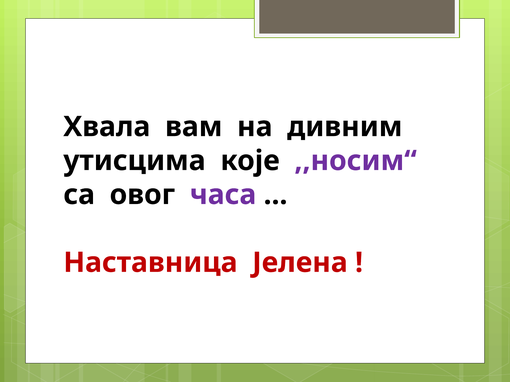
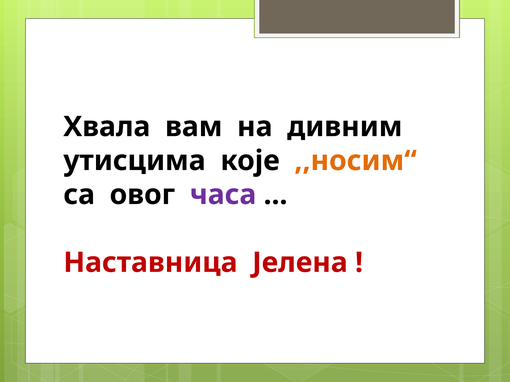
,,носим“ colour: purple -> orange (356, 161)
